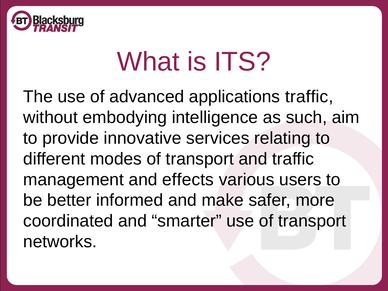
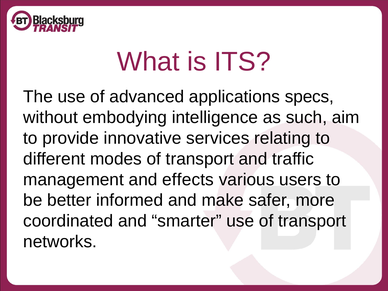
applications traffic: traffic -> specs (309, 97)
